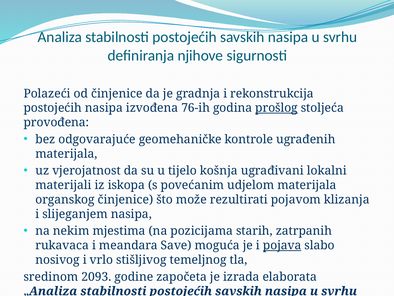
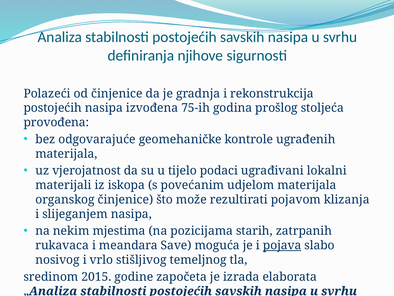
76-ih: 76-ih -> 75-ih (196, 108)
prošlog underline: present -> none (276, 108)
košnja: košnja -> podaci (219, 170)
2093: 2093 -> 2015 (96, 276)
